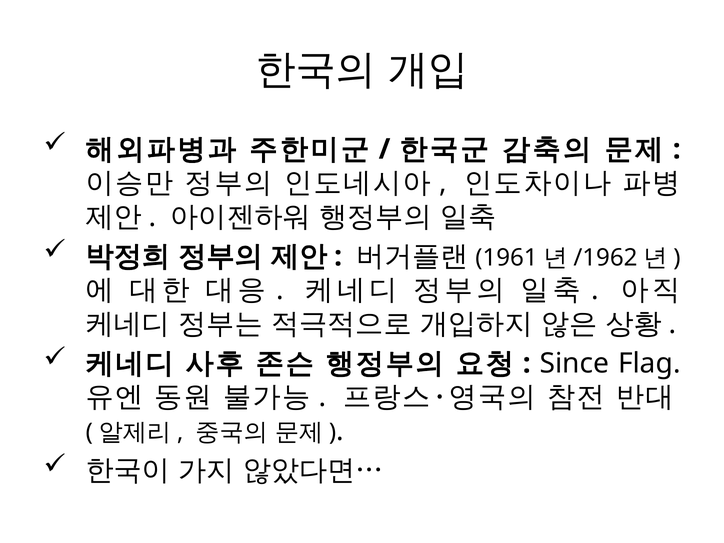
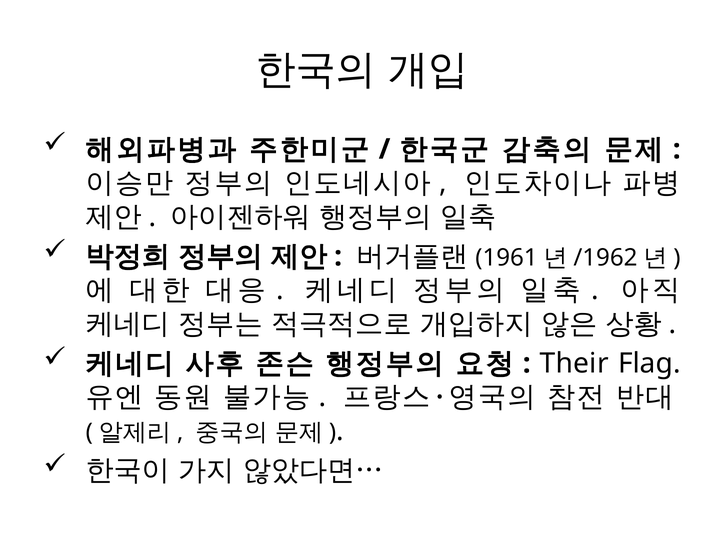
Since: Since -> Their (574, 363)
